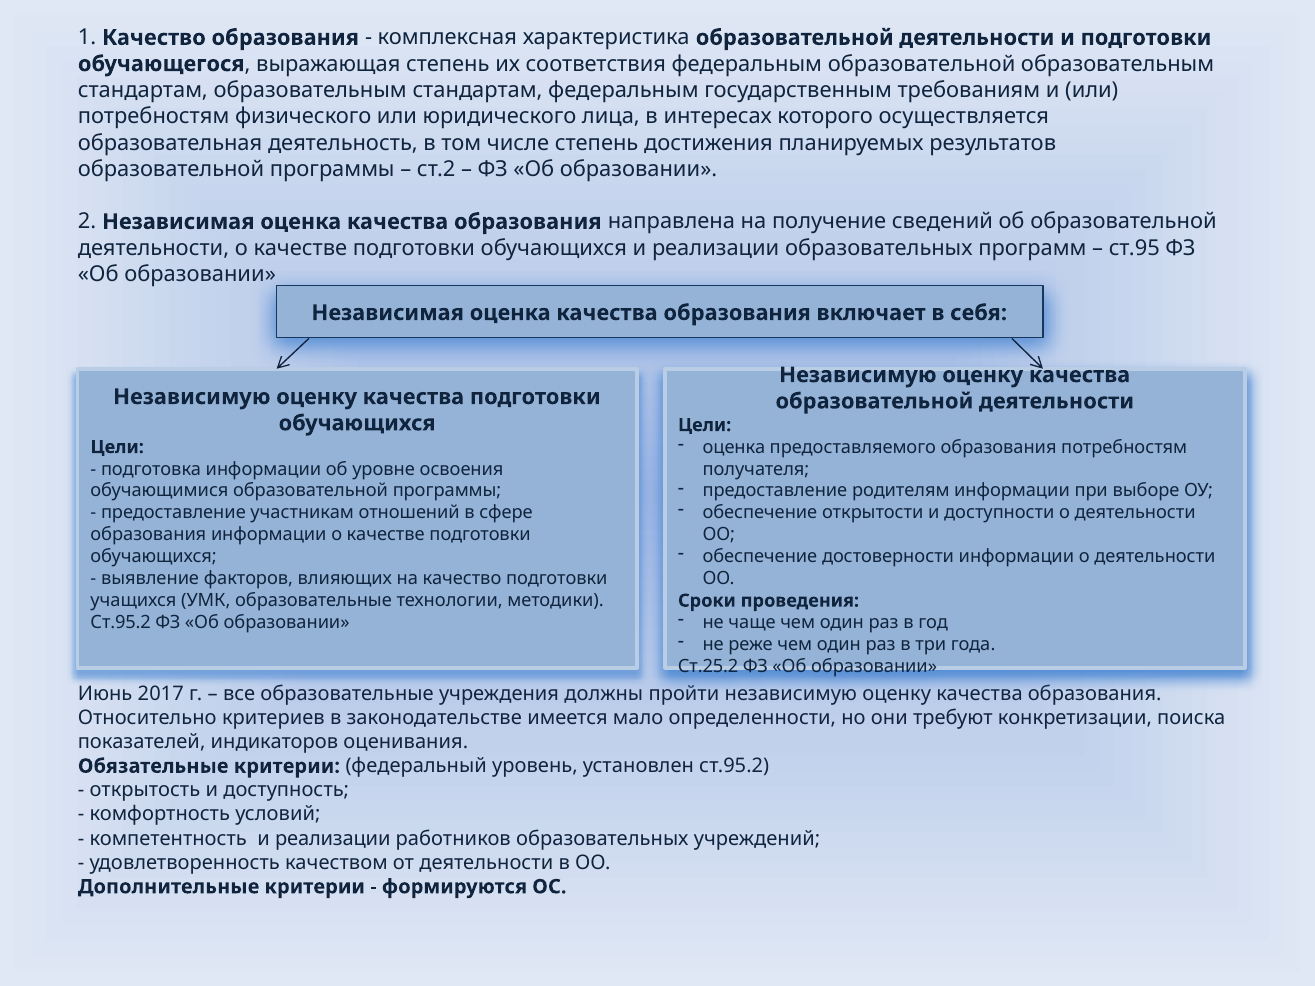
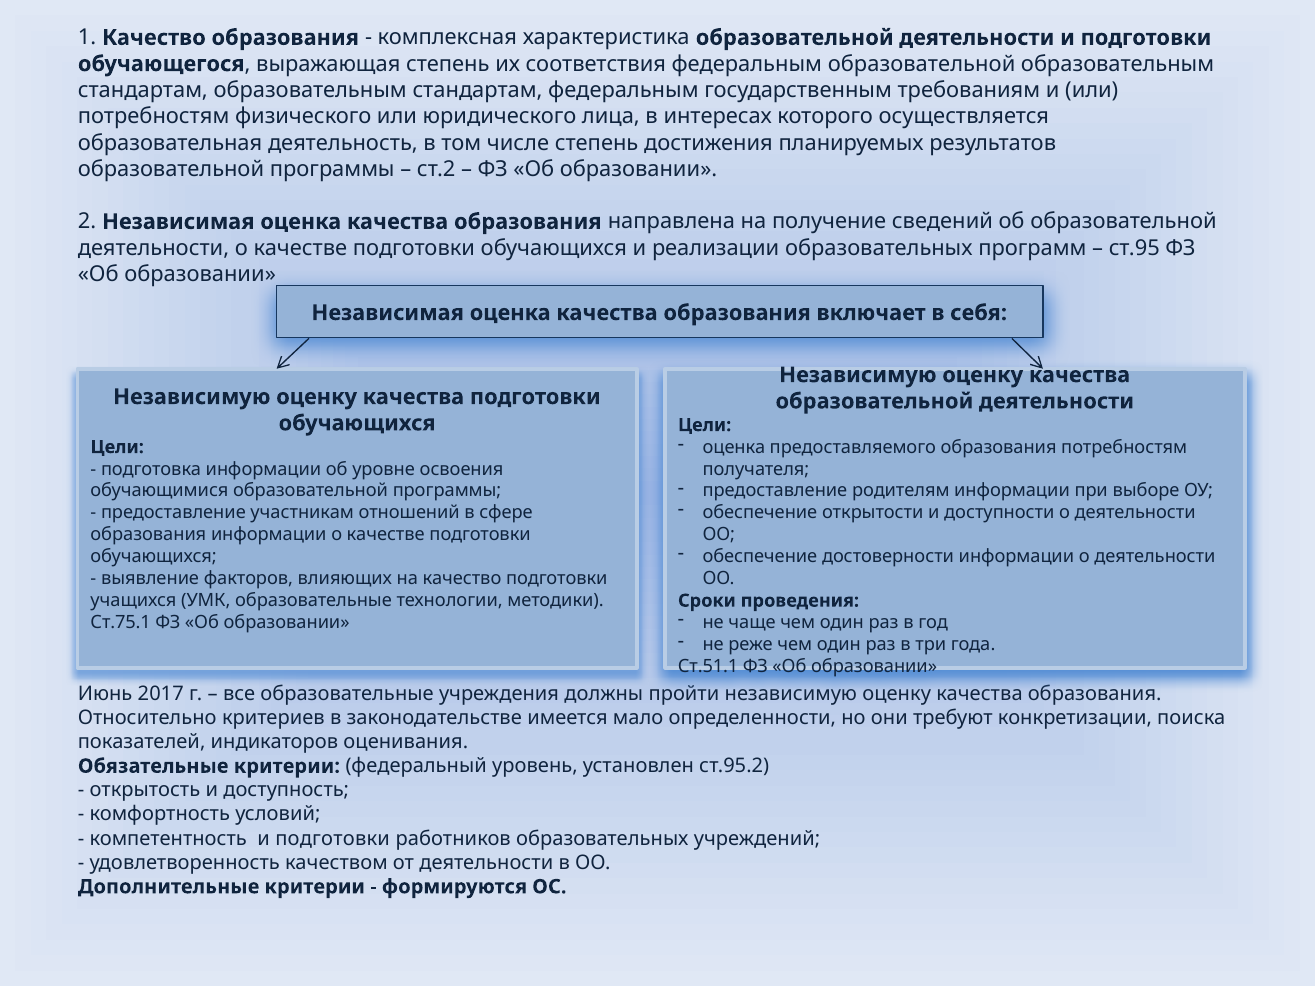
Ст.95.2: Ст.95.2 -> Ст.75.1 (121, 623)
Ст.25.2: Ст.25.2 -> Ст.51.1 (708, 667)
компетентность и реализации: реализации -> подготовки (333, 839)
